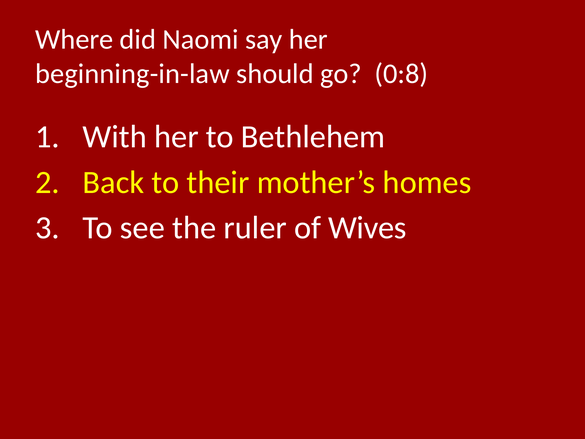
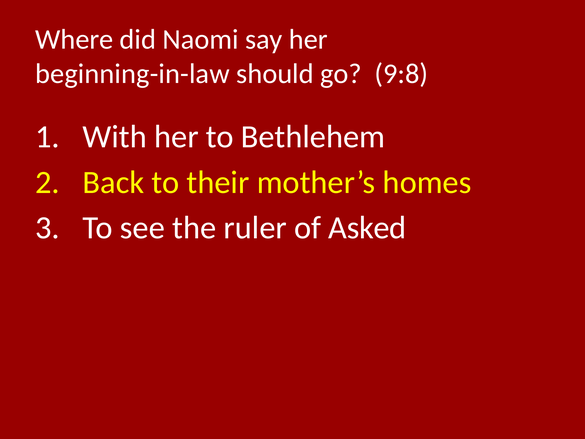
0:8: 0:8 -> 9:8 (401, 74)
Wives: Wives -> Asked (367, 228)
